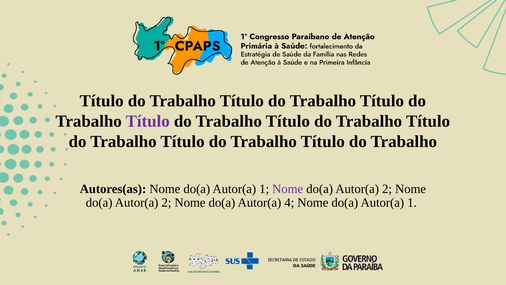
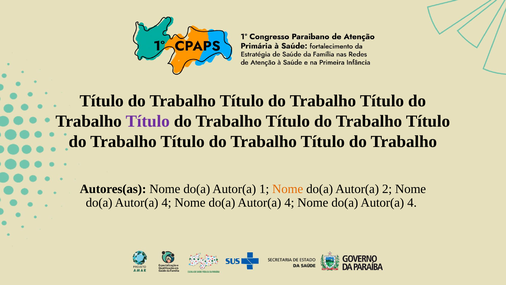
Nome colour: purple -> orange (288, 189)
2: 2 -> 4 (166, 202)
1: 1 -> 4 (412, 202)
